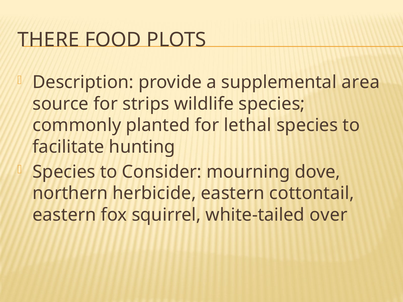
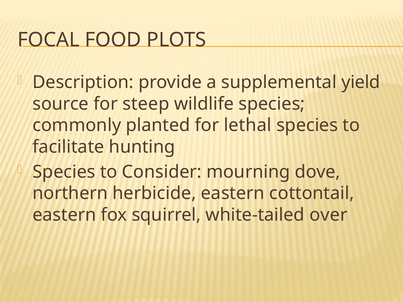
THERE: THERE -> FOCAL (48, 40)
area: area -> yield (361, 82)
strips: strips -> steep (146, 104)
